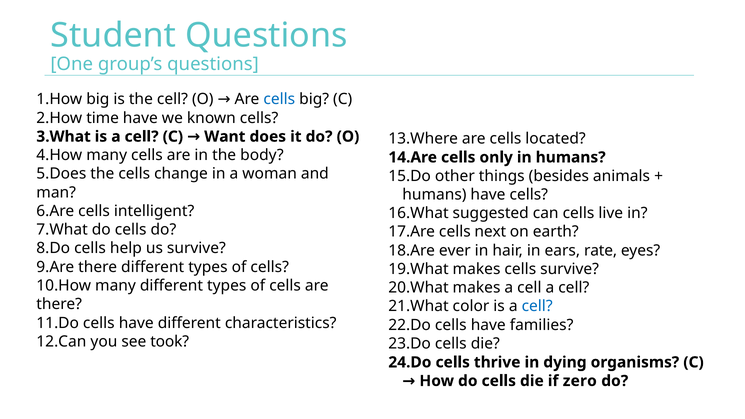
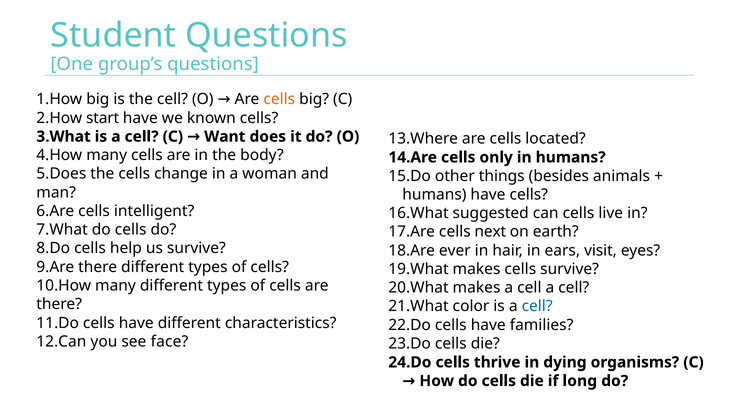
cells colour: blue -> orange (279, 99)
time: time -> start (103, 118)
rate: rate -> visit (600, 251)
took: took -> face (170, 342)
zero: zero -> long (580, 381)
